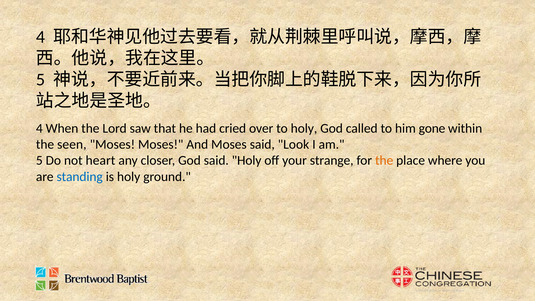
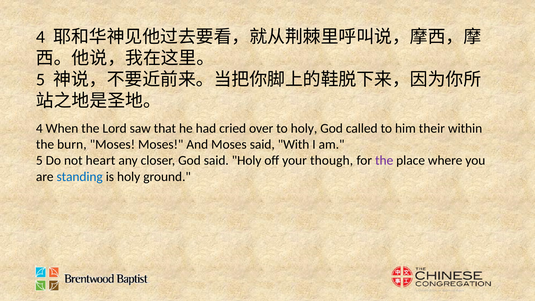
gone: gone -> their (432, 128)
seen: seen -> burn (72, 144)
Look: Look -> With (294, 144)
strange: strange -> though (332, 161)
the colour: orange -> purple (384, 161)
